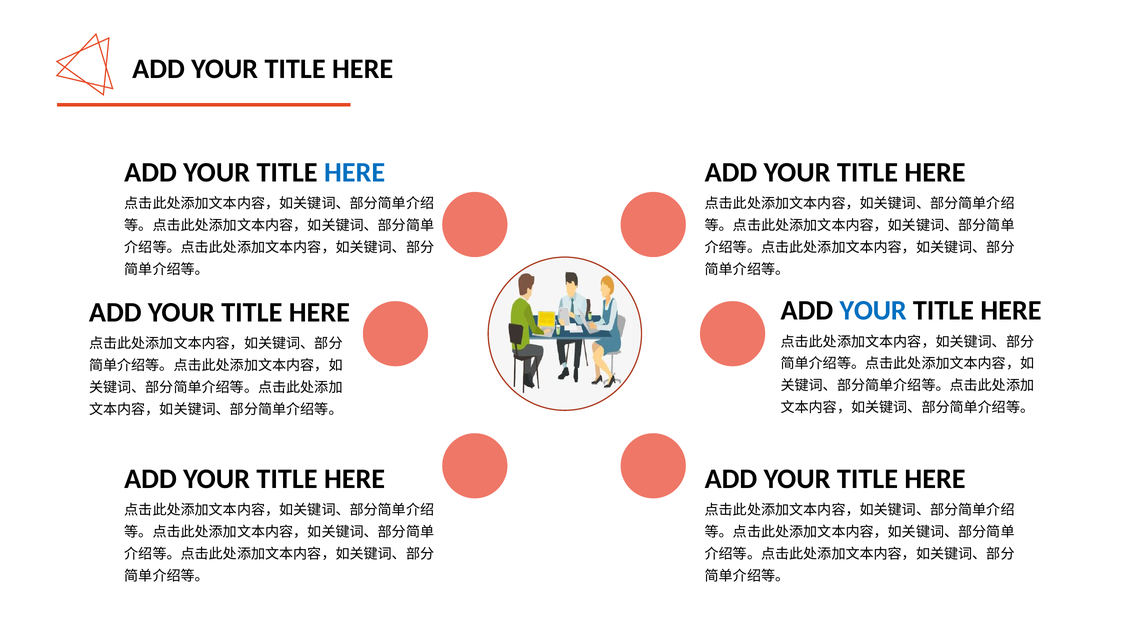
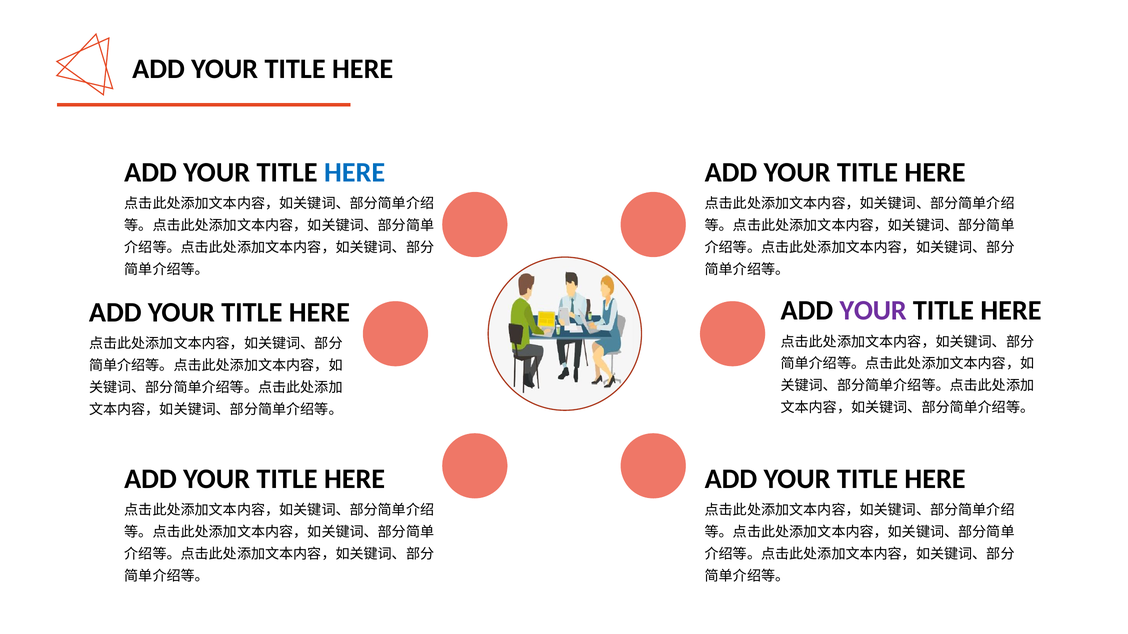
YOUR colour: blue -> purple (873, 311)
